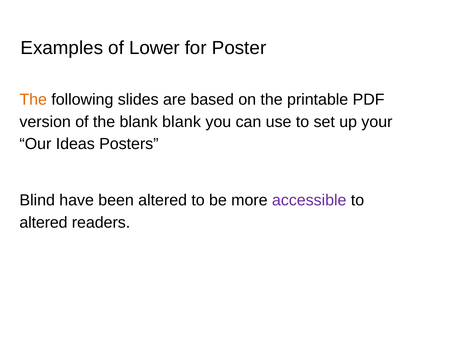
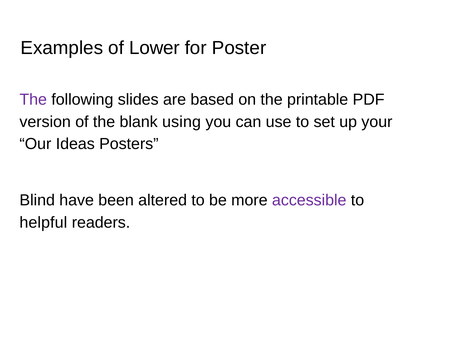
The colour: orange -> purple (33, 100)
blank blank: blank -> using (182, 122)
altered: altered -> helpful (43, 223)
